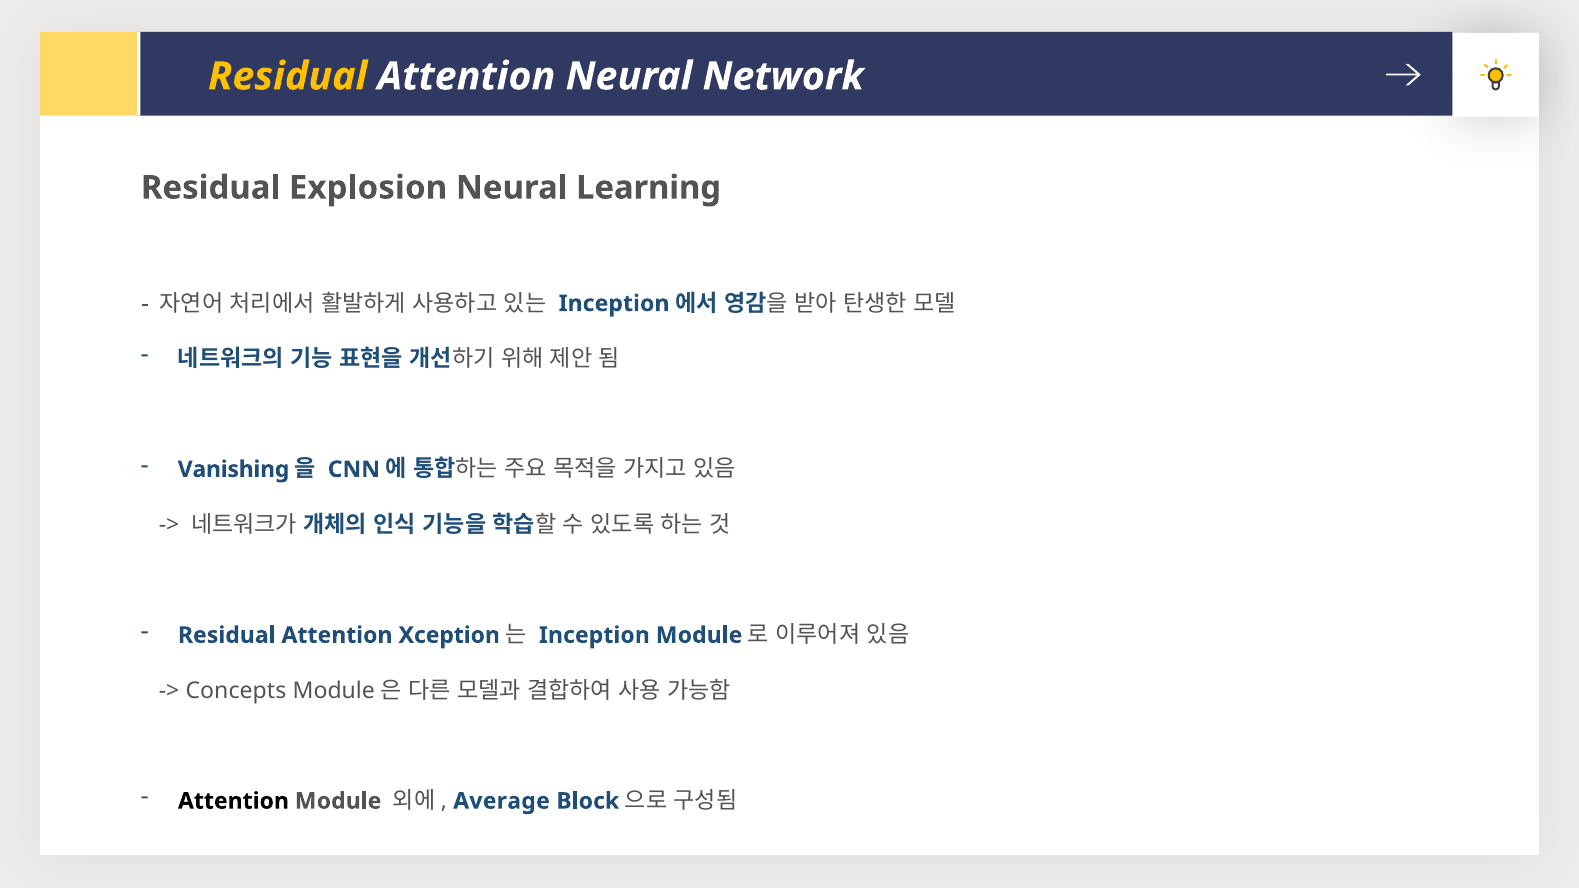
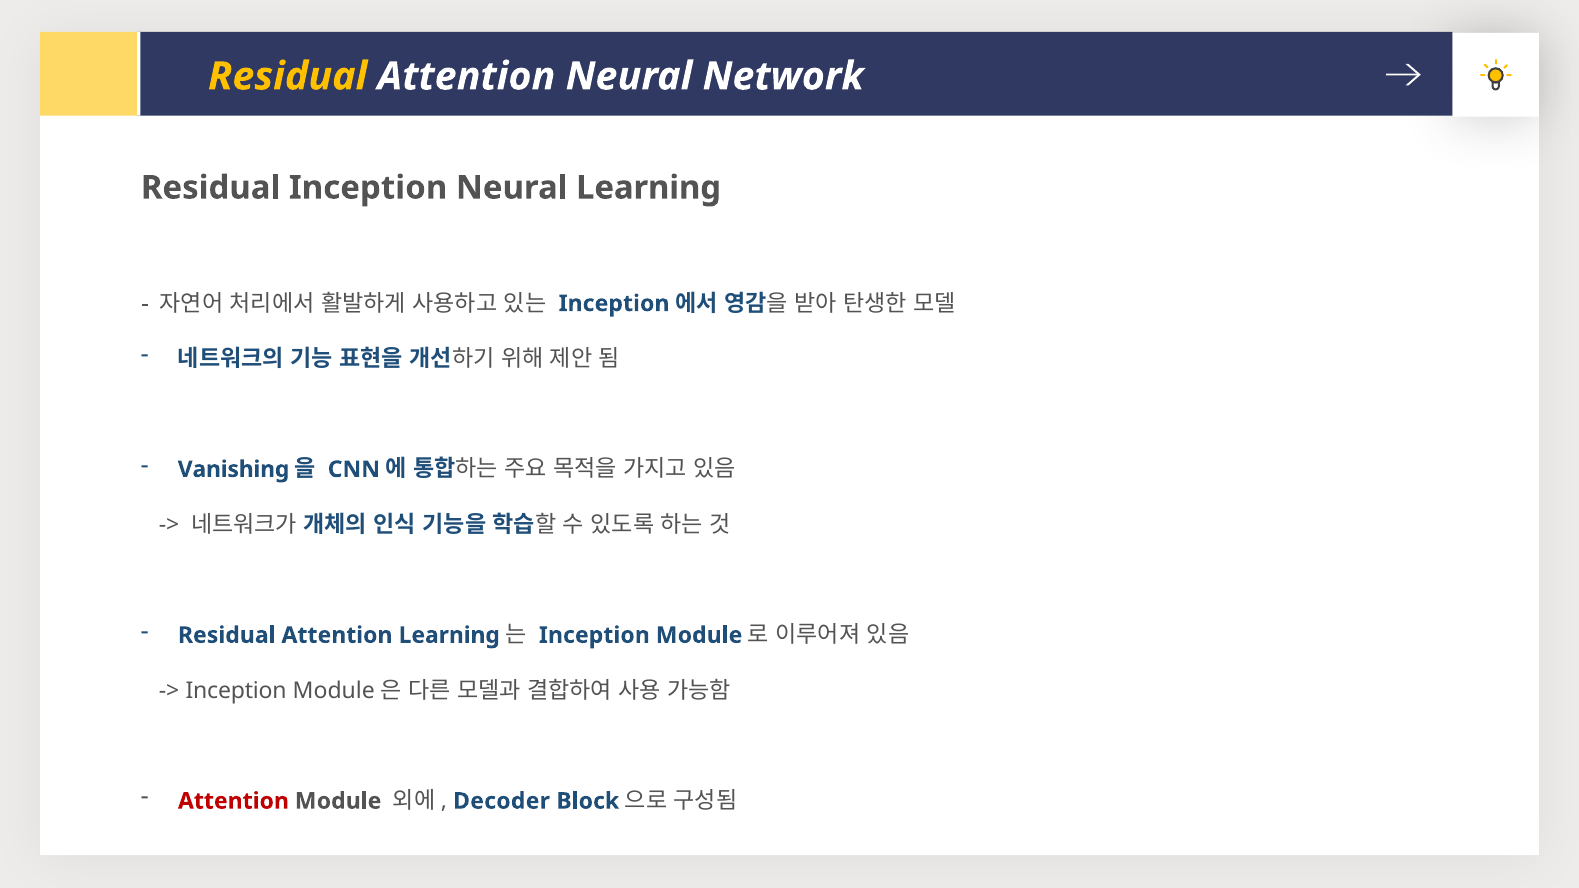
Residual Explosion: Explosion -> Inception (368, 188)
Attention Xception: Xception -> Learning (449, 635)
Concepts: Concepts -> Inception (236, 691)
Attention colour: black -> red (233, 801)
Average: Average -> Decoder (502, 801)
